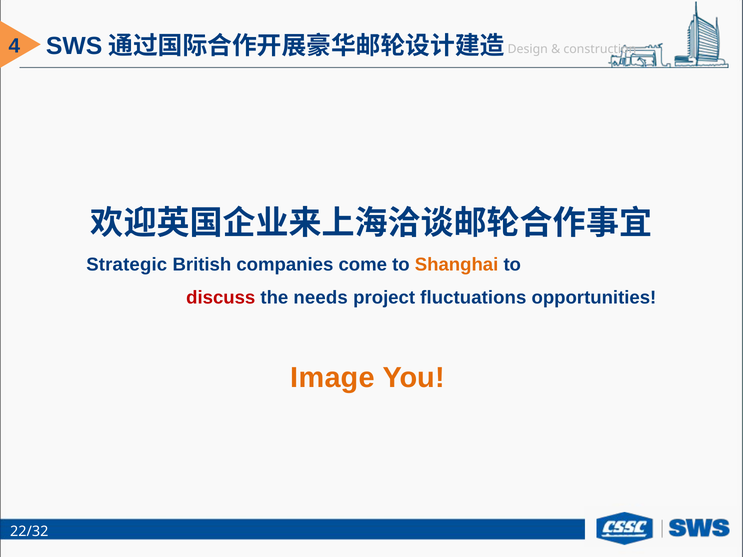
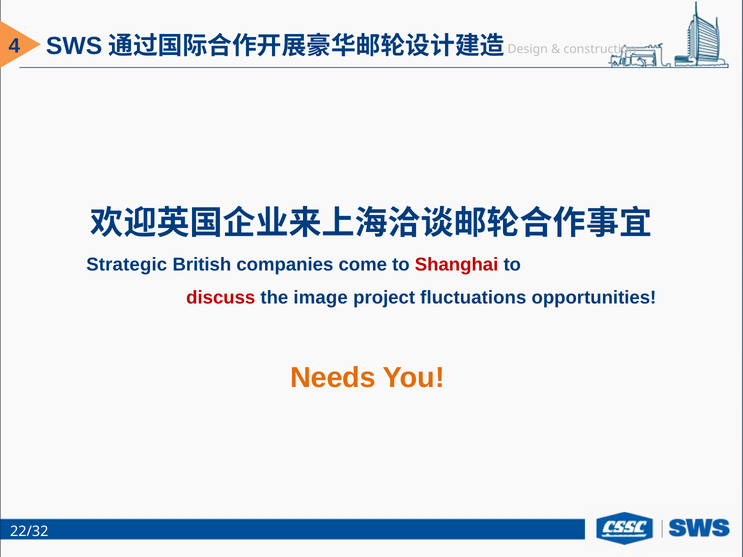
Shanghai colour: orange -> red (457, 265)
needs: needs -> image (321, 298)
Image: Image -> Needs (333, 378)
